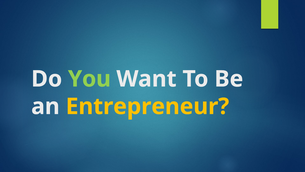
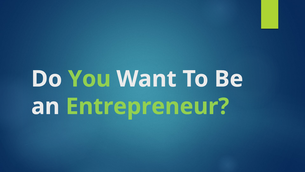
Entrepreneur colour: yellow -> light green (147, 106)
